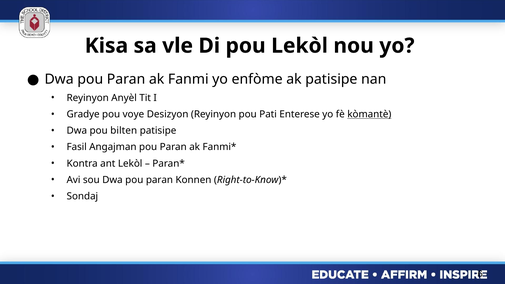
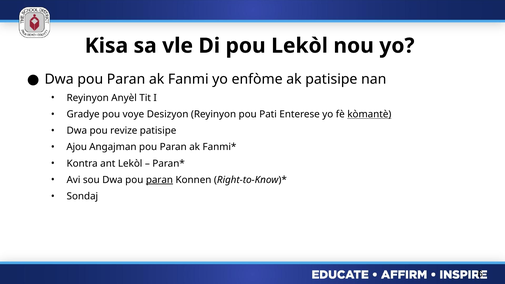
bilten: bilten -> revize (124, 131)
Fasil: Fasil -> Ajou (77, 147)
paran underline: none -> present (159, 180)
